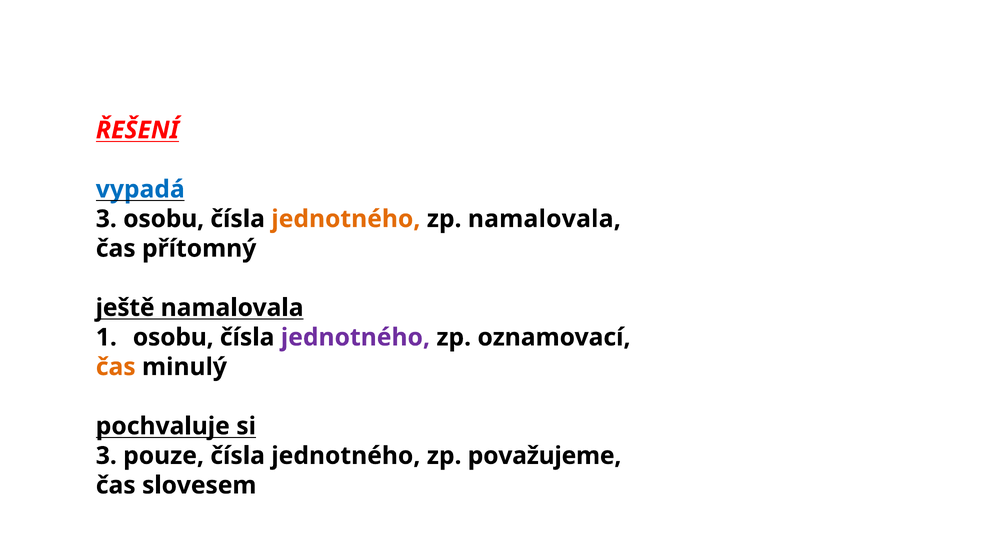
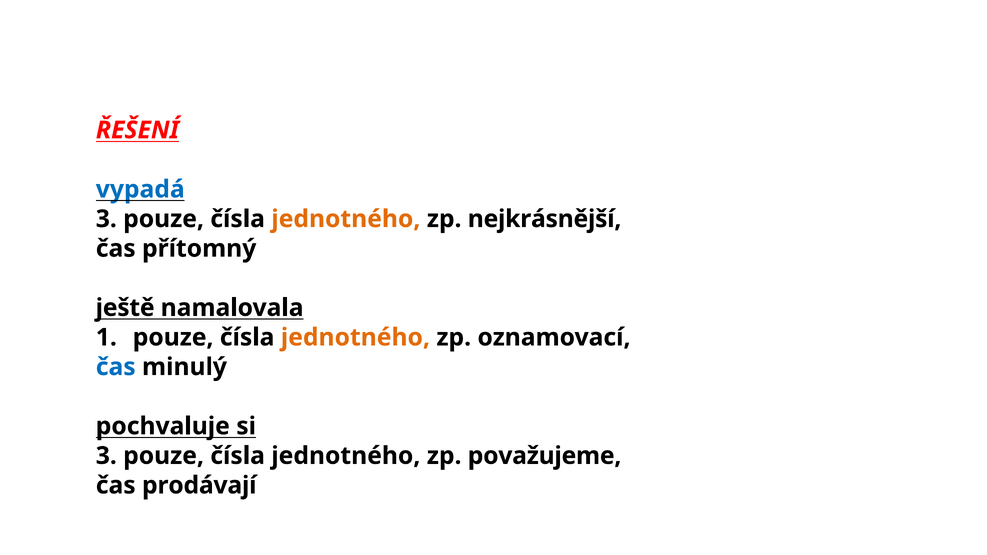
osobu: osobu -> pouze (164, 219)
zp namalovala: namalovala -> nejkrásnější (545, 219)
osobu: osobu -> pouze (173, 337)
jednotného colour: purple -> orange (355, 337)
čas colour: orange -> blue (116, 367)
slovesem: slovesem -> prodávají (199, 486)
